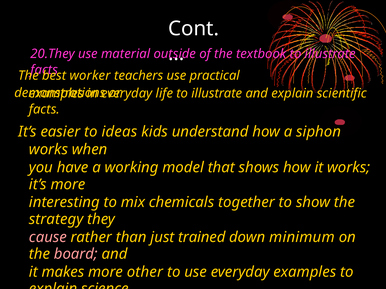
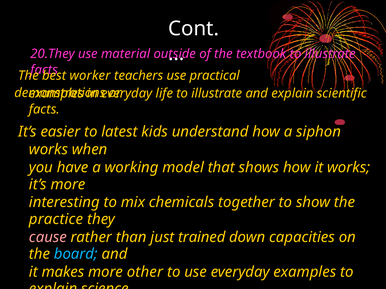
ideas: ideas -> latest (119, 132)
strategy: strategy -> practice (56, 219)
minimum: minimum -> capacities (302, 237)
board colour: pink -> light blue (76, 254)
